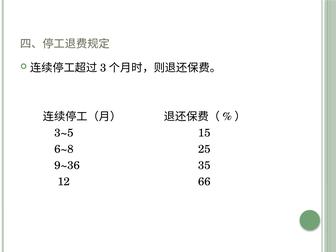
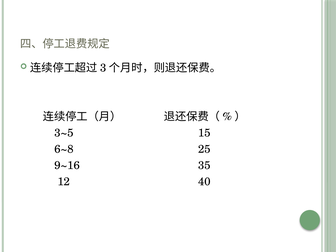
9~36: 9~36 -> 9~16 (67, 165)
66: 66 -> 40 (204, 182)
